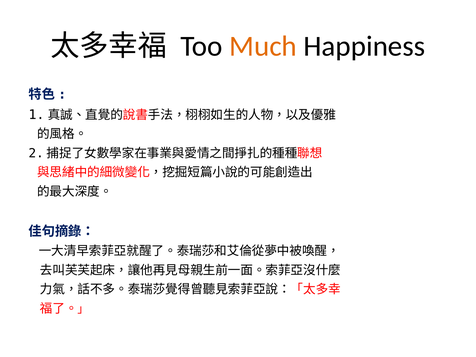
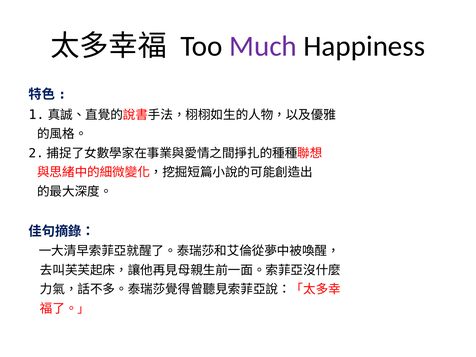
Much colour: orange -> purple (263, 46)
